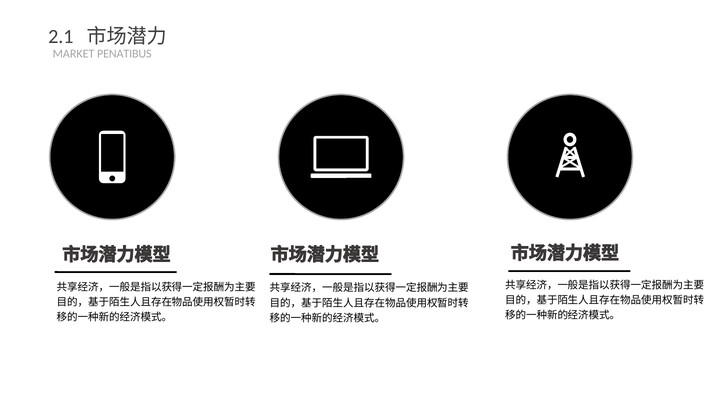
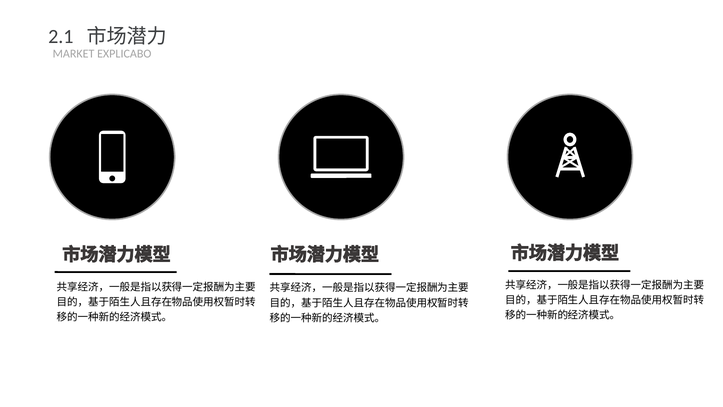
PENATIBUS: PENATIBUS -> EXPLICABO (124, 54)
